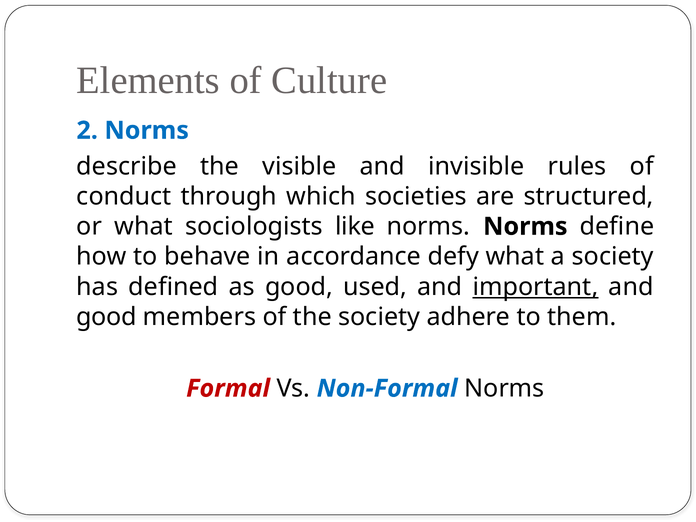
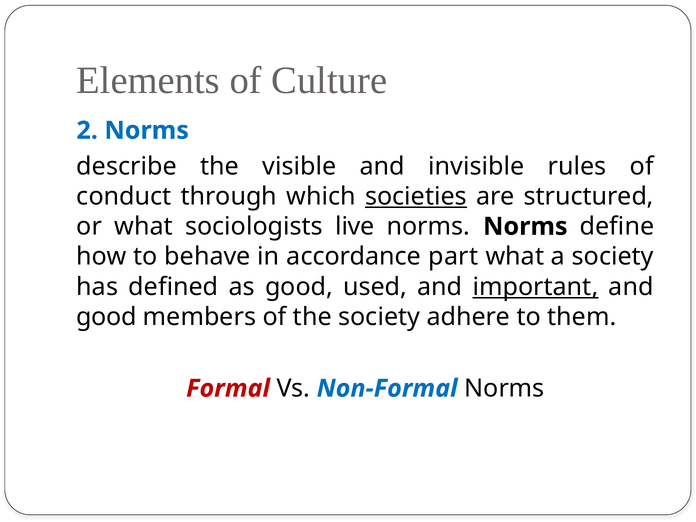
societies underline: none -> present (416, 196)
like: like -> live (355, 227)
defy: defy -> part (453, 257)
